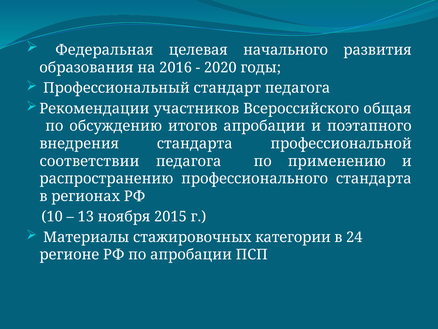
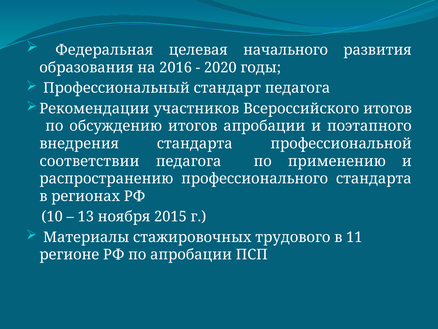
Всероссийского общая: общая -> итогов (388, 108)
категории: категории -> трудового (293, 237)
24: 24 -> 11 (354, 237)
